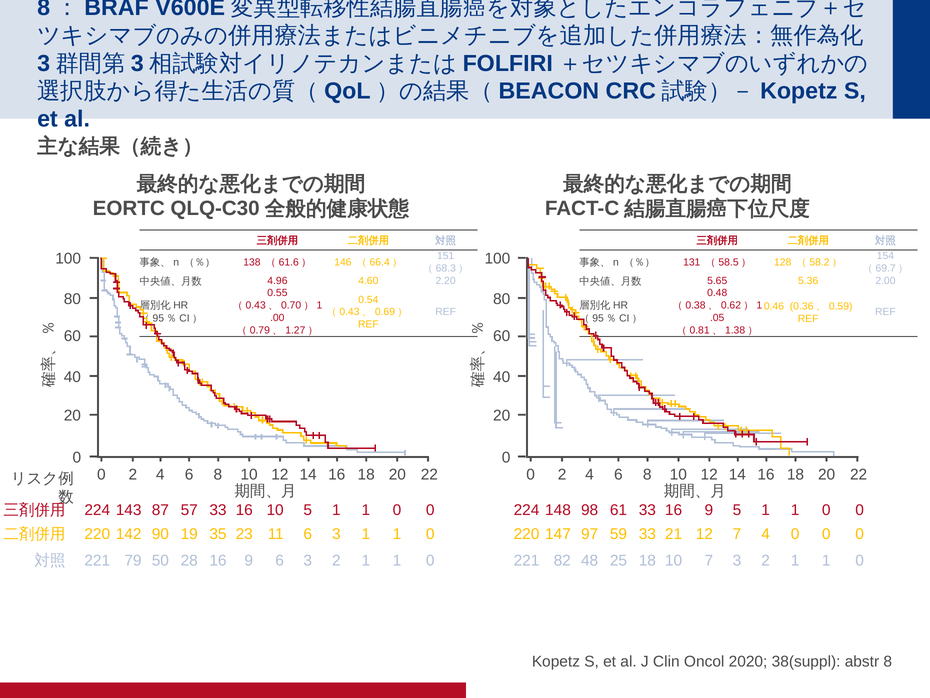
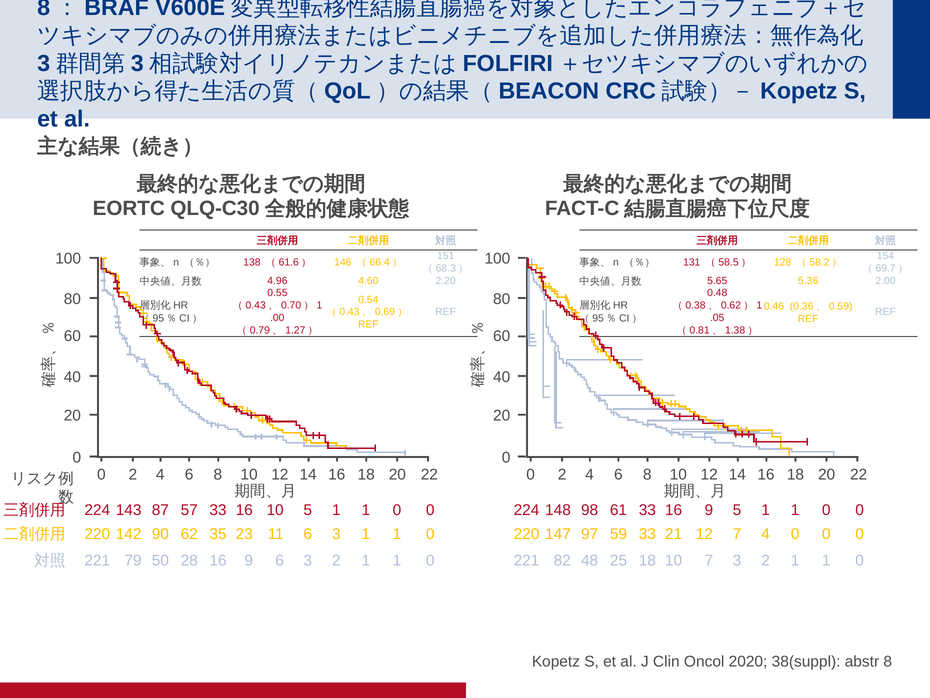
19: 19 -> 62 (189, 534)
